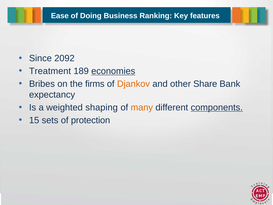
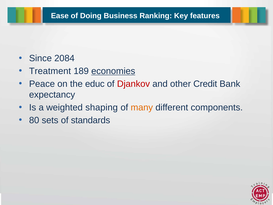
2092: 2092 -> 2084 (64, 58)
Bribes: Bribes -> Peace (42, 84)
firms: firms -> educ (95, 84)
Djankov colour: orange -> red (133, 84)
Share: Share -> Credit (205, 84)
components underline: present -> none (217, 107)
15: 15 -> 80 (34, 120)
protection: protection -> standards (91, 120)
